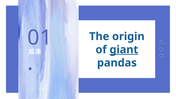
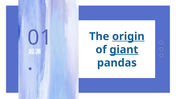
origin underline: none -> present (128, 36)
